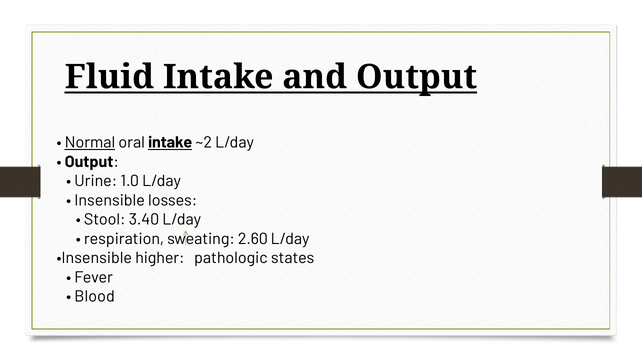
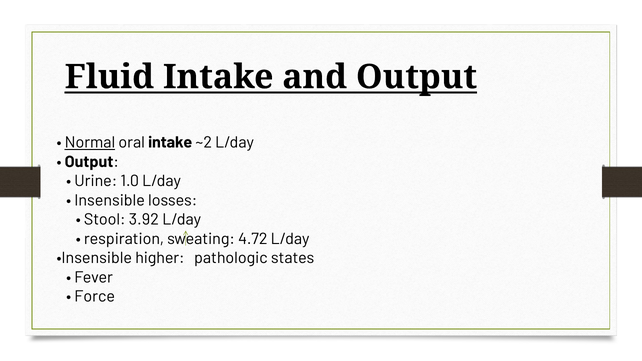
intake underline: present -> none (170, 143)
3.40: 3.40 -> 3.92 (144, 220)
2.60: 2.60 -> 4.72 (253, 239)
Blood: Blood -> Force (95, 297)
